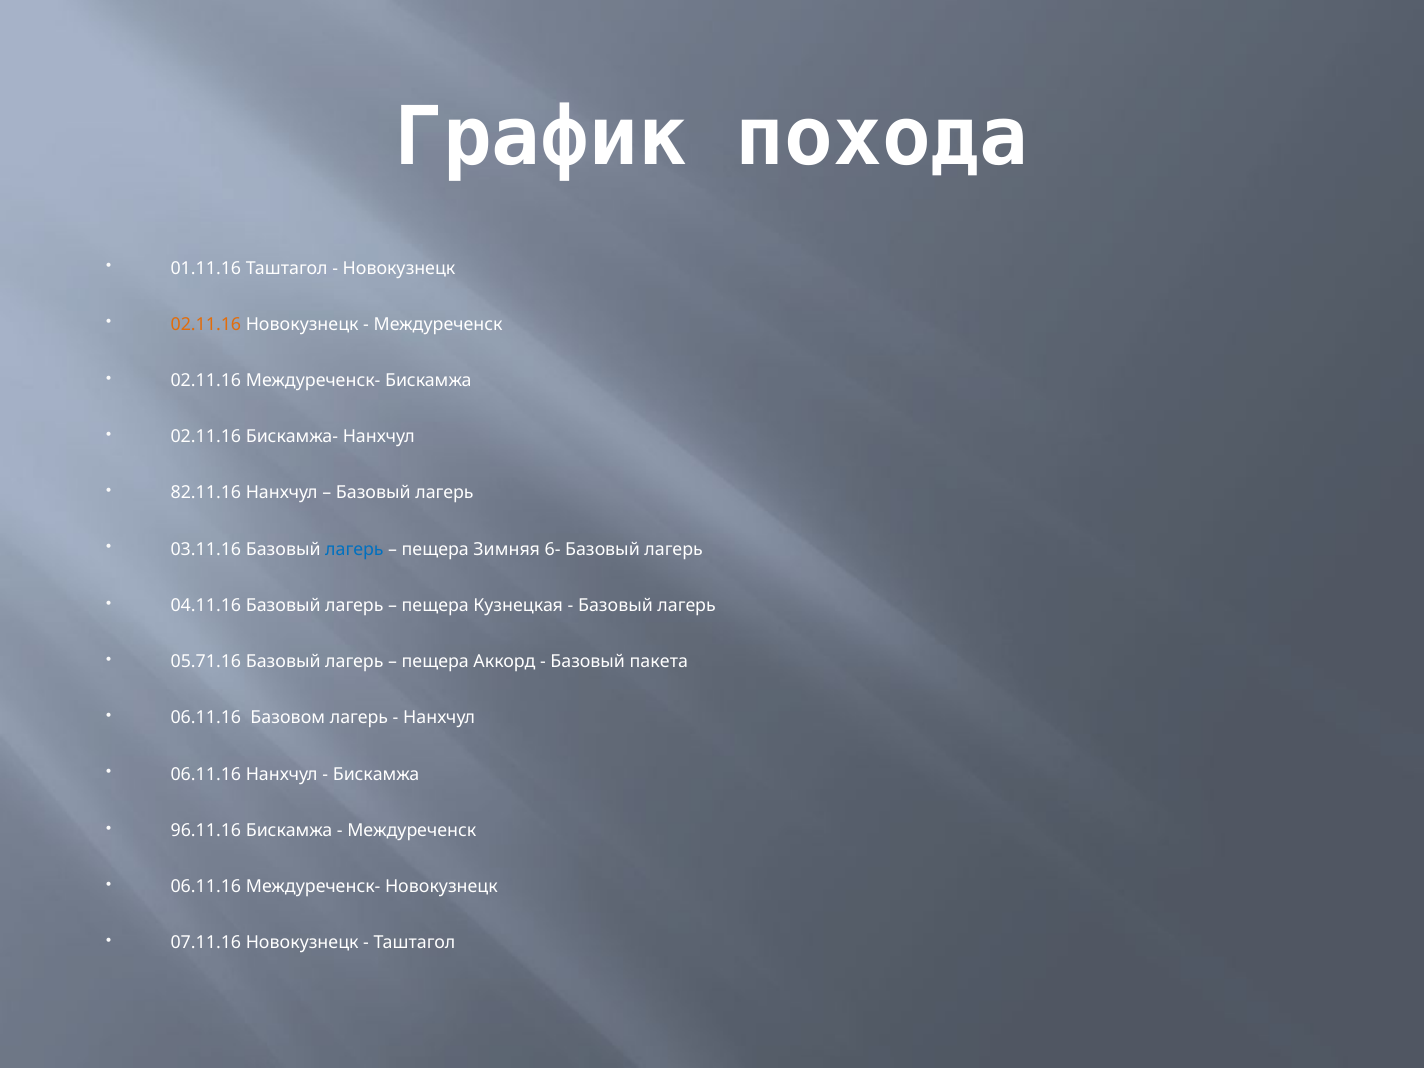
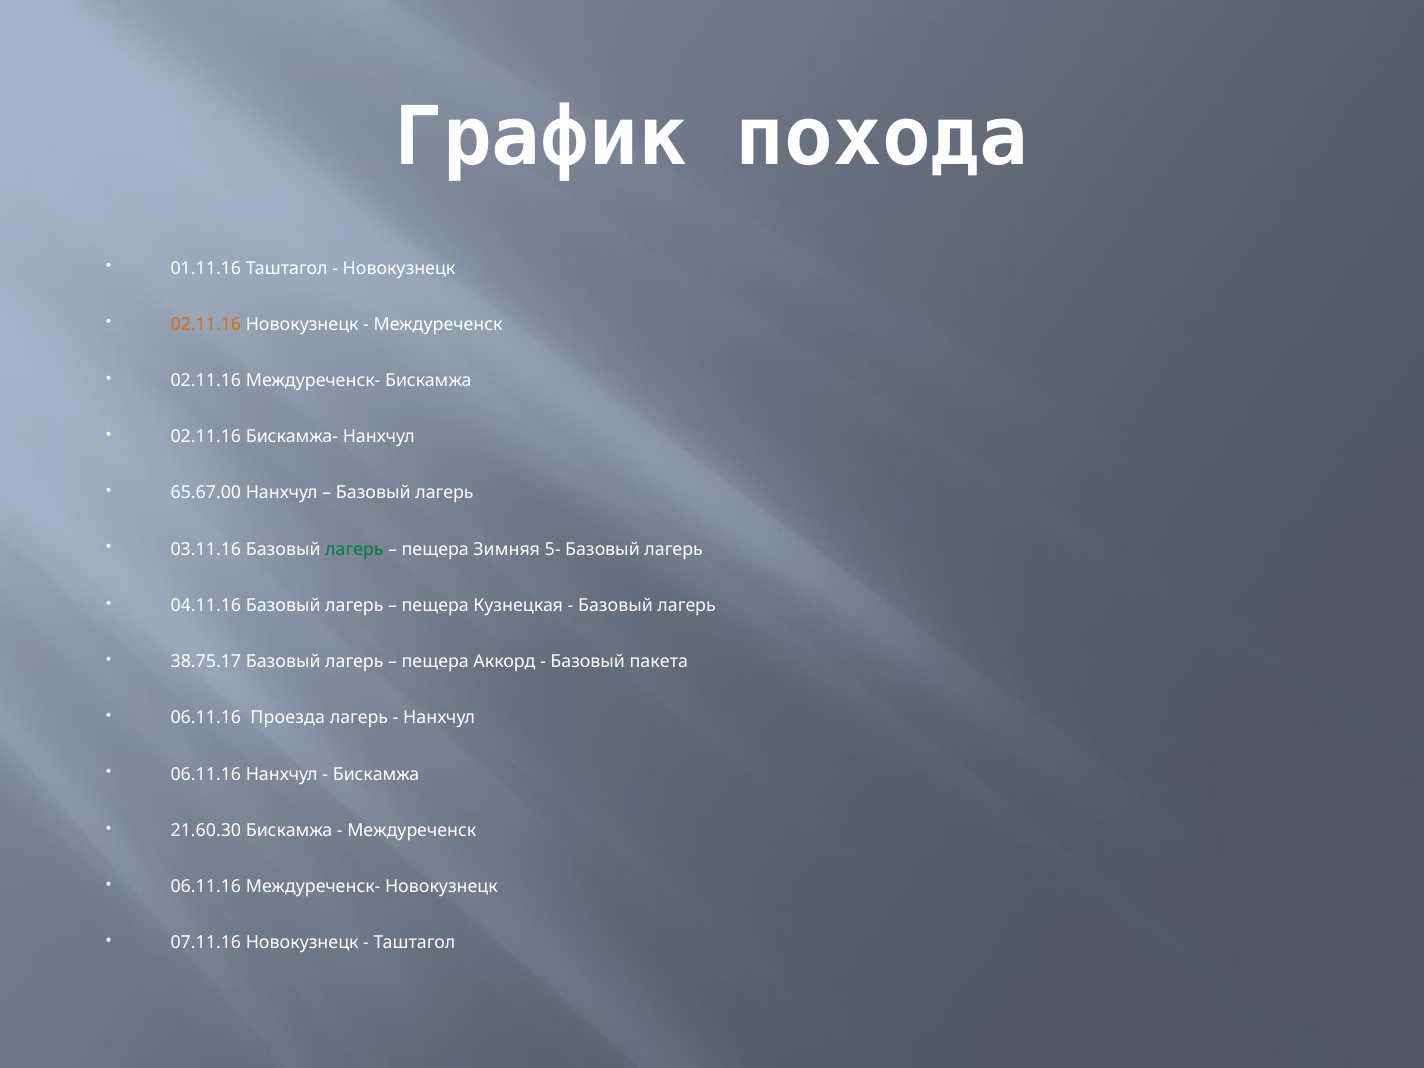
82.11.16: 82.11.16 -> 65.67.00 (206, 493)
лагерь colour: blue -> green (354, 549)
6-: 6- -> 5- (553, 549)
05.71.16: 05.71.16 -> 38.75.17 (206, 662)
Базовом: Базовом -> Проезда (288, 718)
96.11.16: 96.11.16 -> 21.60.30 (206, 830)
